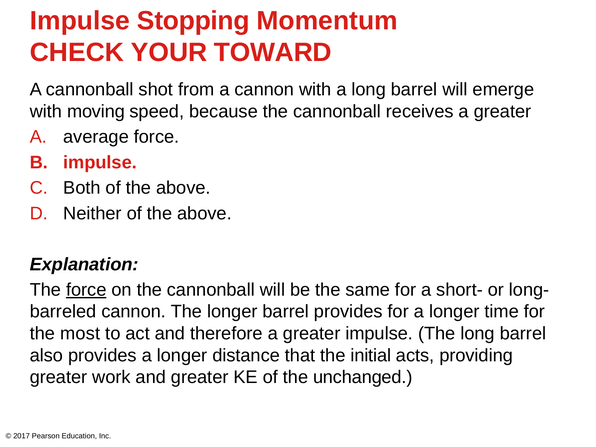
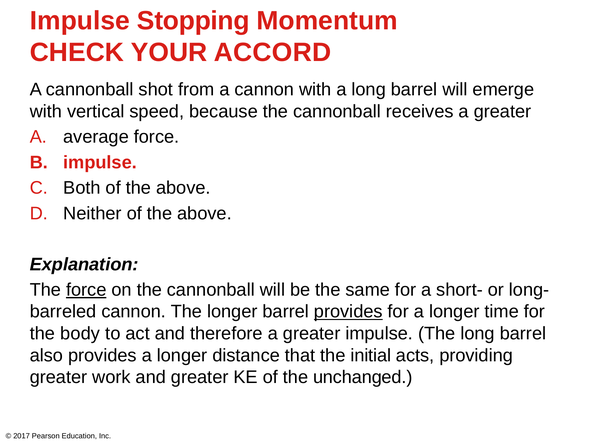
TOWARD: TOWARD -> ACCORD (273, 53)
moving: moving -> vertical (96, 111)
provides underline: none -> present (348, 312)
most: most -> body (80, 334)
